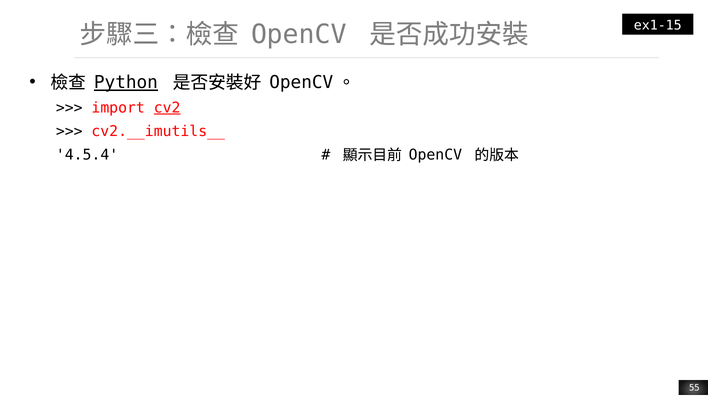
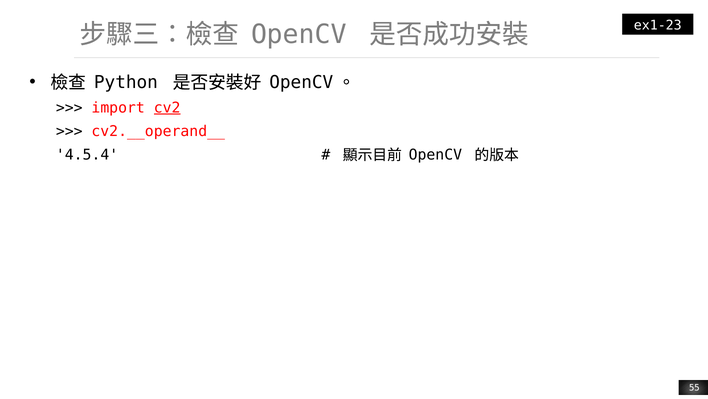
ex1-15: ex1-15 -> ex1-23 (658, 25)
Python underline: present -> none (126, 82)
cv2.__imutils__: cv2.__imutils__ -> cv2.__operand__ (158, 131)
